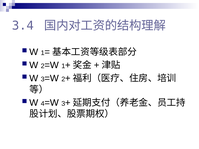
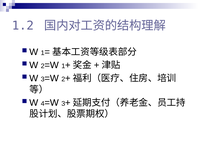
3.4: 3.4 -> 1.2 (23, 26)
